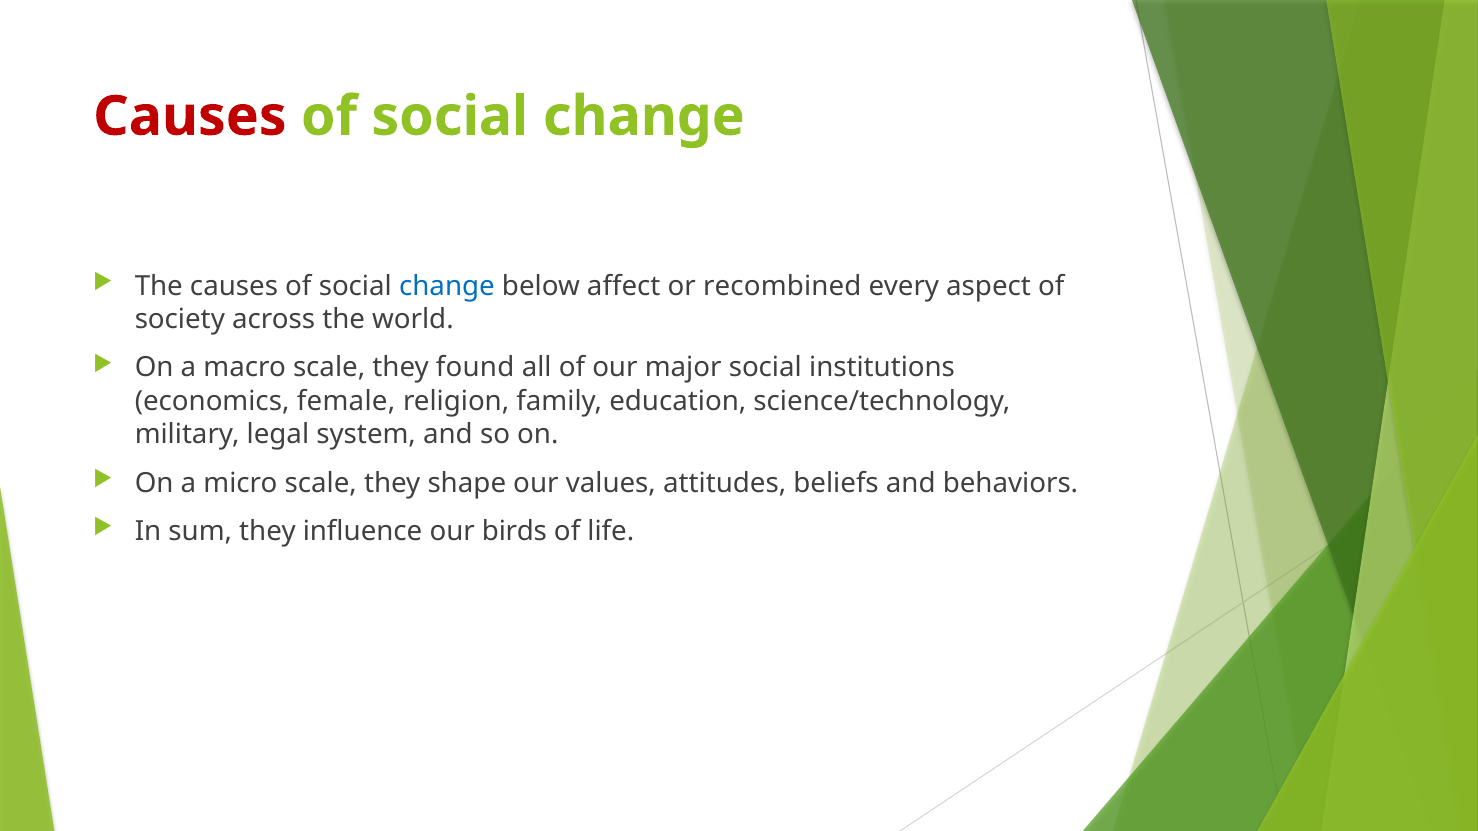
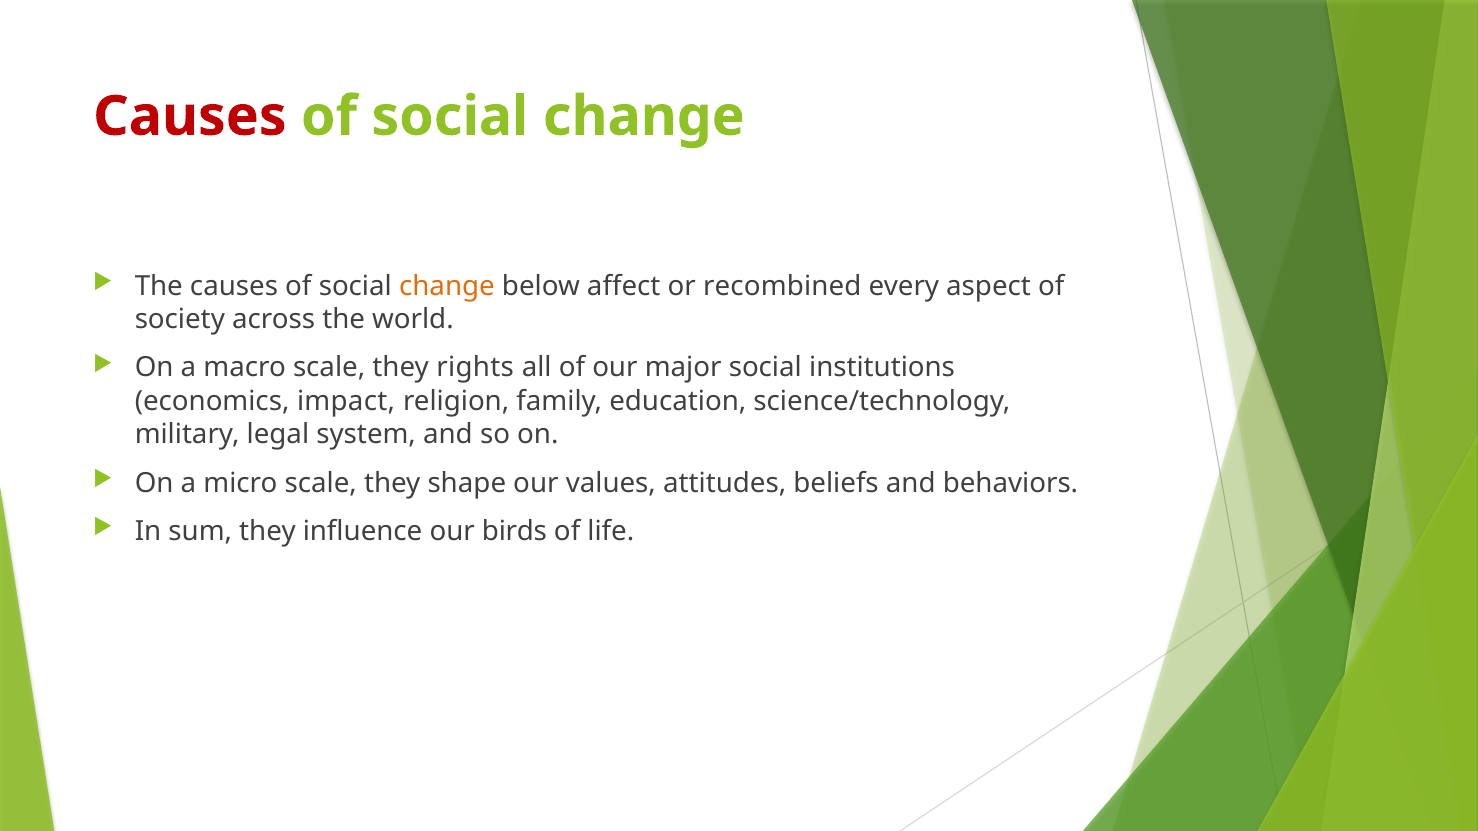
change colour: blue -> orange (447, 286)
found: found -> rights (475, 368)
female: female -> impact (346, 401)
